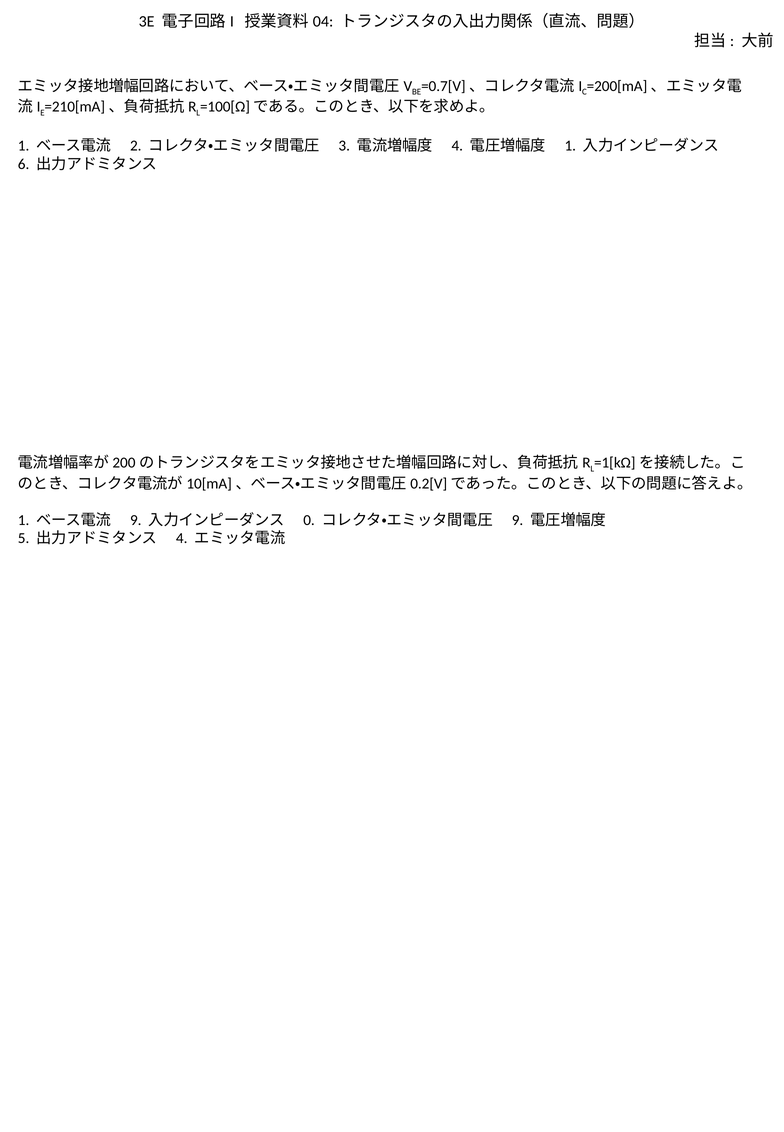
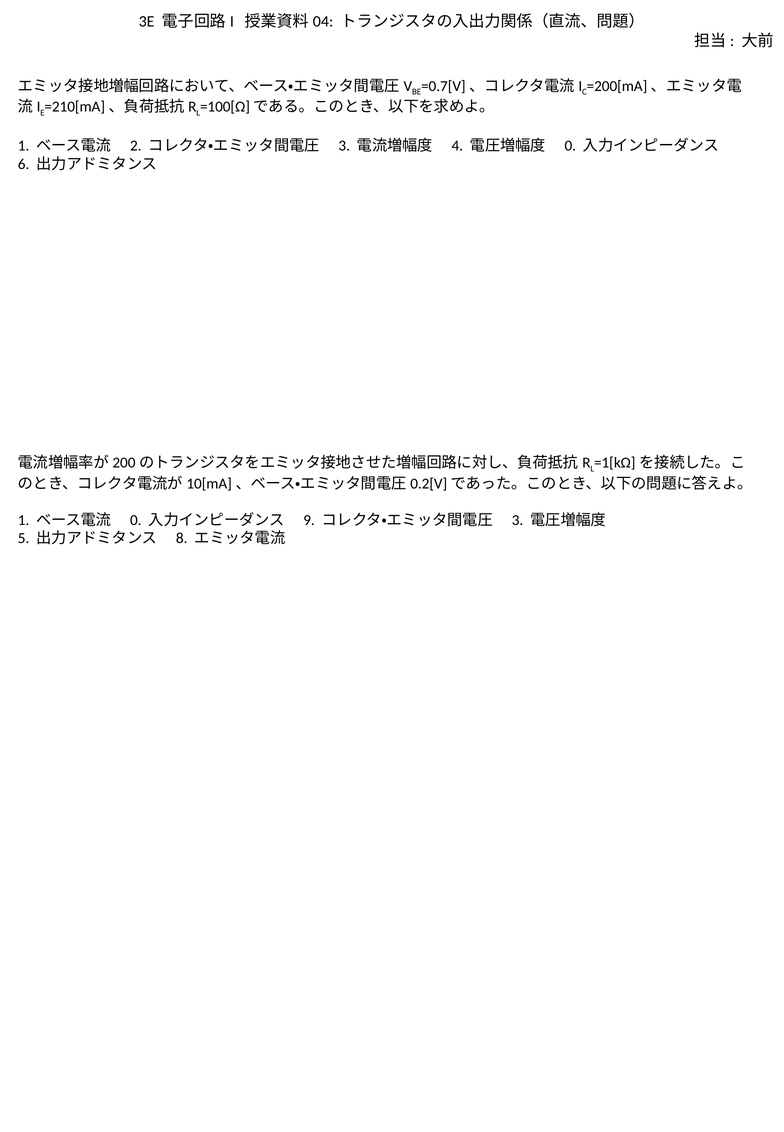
1: 1 -> 0 (570, 146)
9: 9 -> 0 (136, 520)
0: 0 -> 9 (309, 520)
9: 9 -> 3 (518, 520)
4: 4 -> 8 (182, 539)
